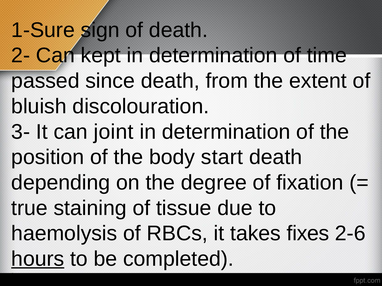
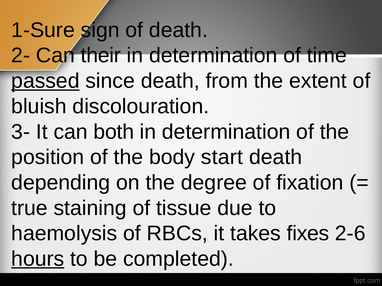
kept: kept -> their (101, 56)
passed underline: none -> present (45, 81)
joint: joint -> both (114, 132)
